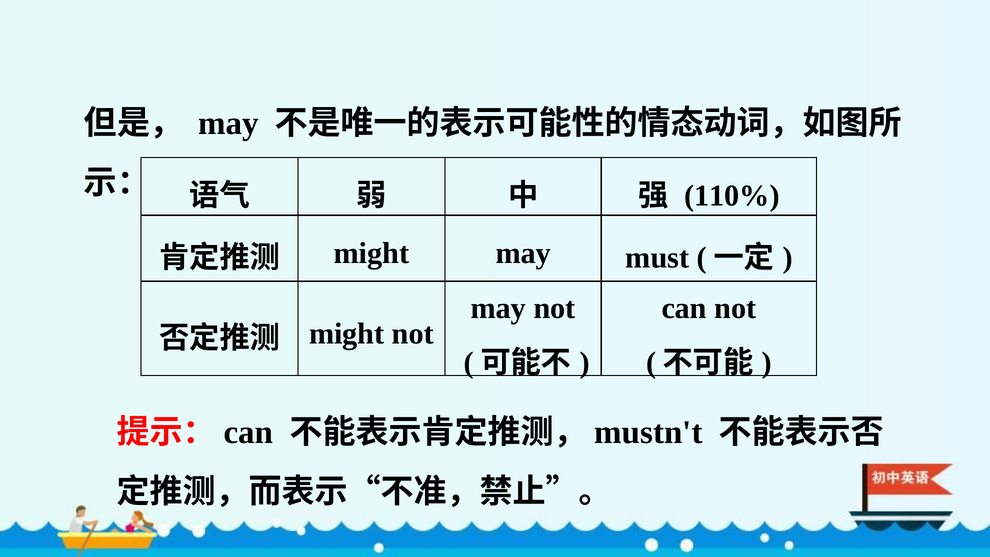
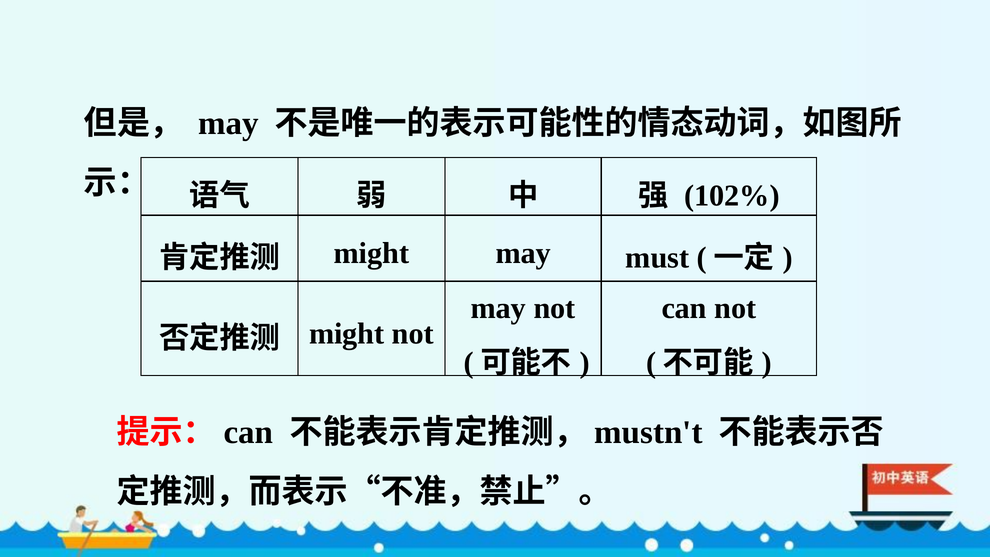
110%: 110% -> 102% (732, 196)
